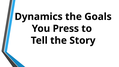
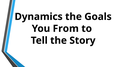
Press: Press -> From (66, 29)
